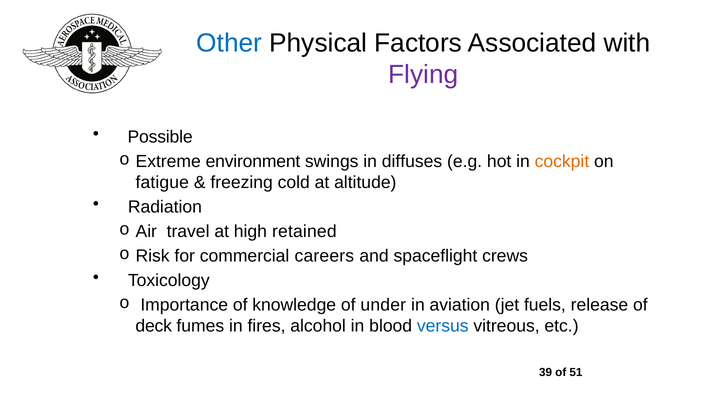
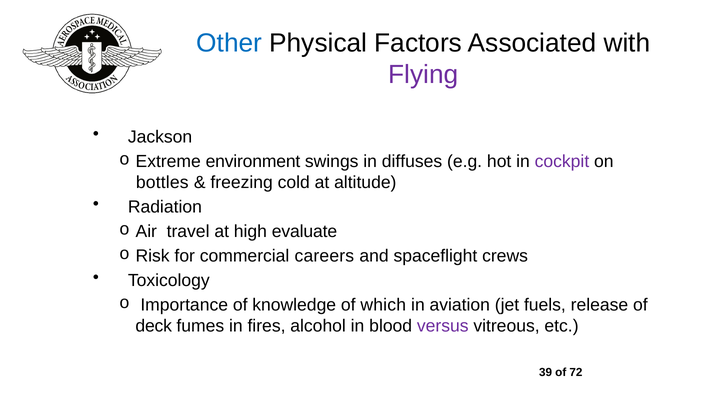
Possible: Possible -> Jackson (160, 137)
cockpit colour: orange -> purple (562, 162)
fatigue: fatigue -> bottles (162, 183)
retained: retained -> evaluate (305, 232)
under: under -> which (383, 305)
versus colour: blue -> purple (443, 326)
51: 51 -> 72 (576, 372)
